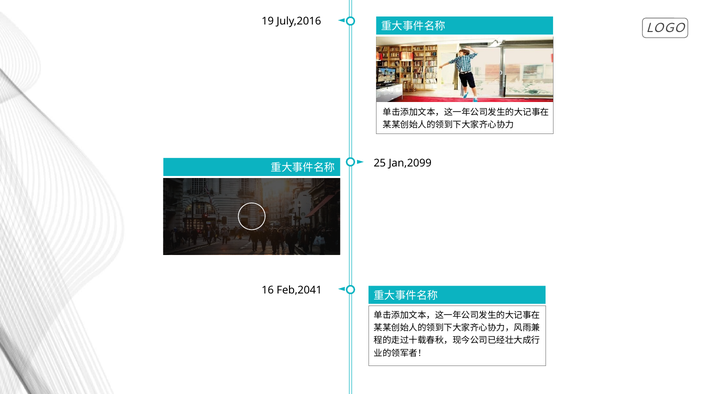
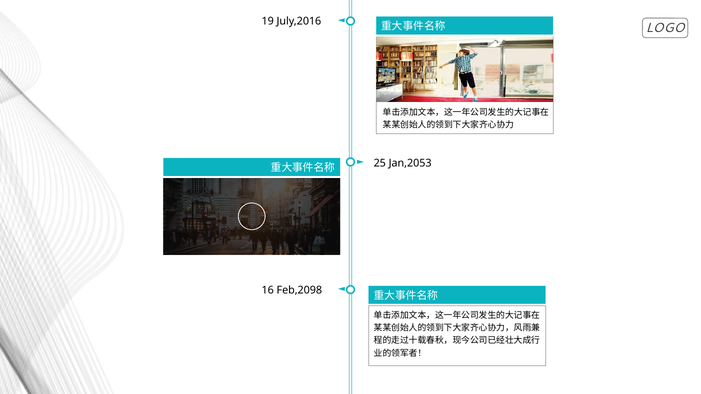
Jan,2099: Jan,2099 -> Jan,2053 (410, 163)
Feb,2041: Feb,2041 -> Feb,2098 (299, 290)
